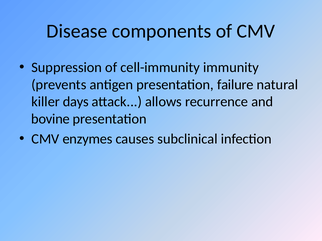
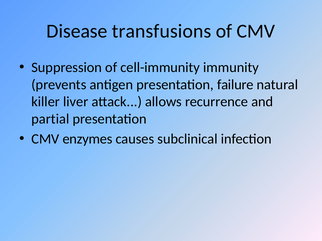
components: components -> transfusions (162, 31)
days: days -> liver (76, 102)
bovine: bovine -> partial (50, 119)
